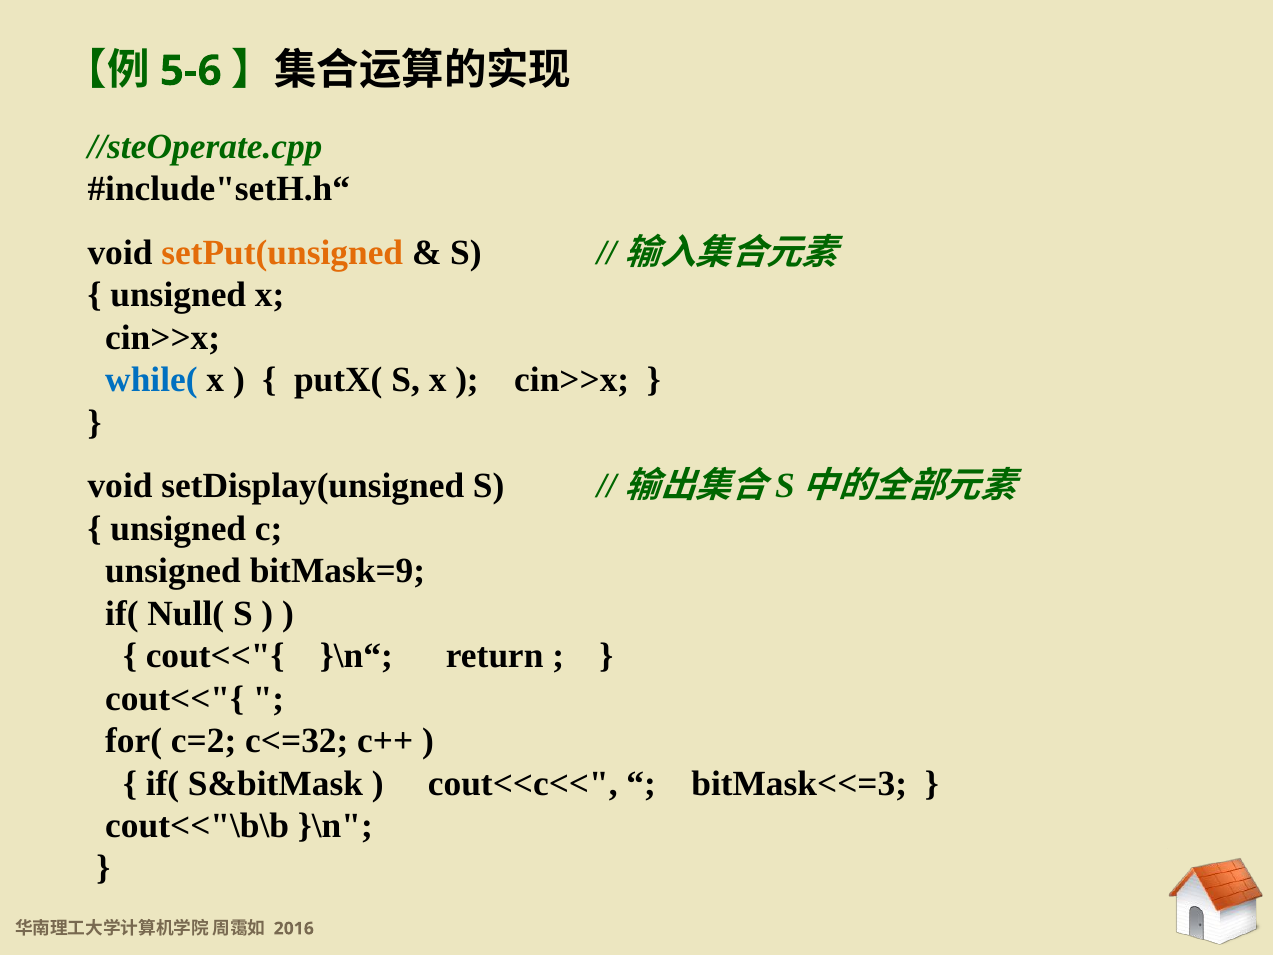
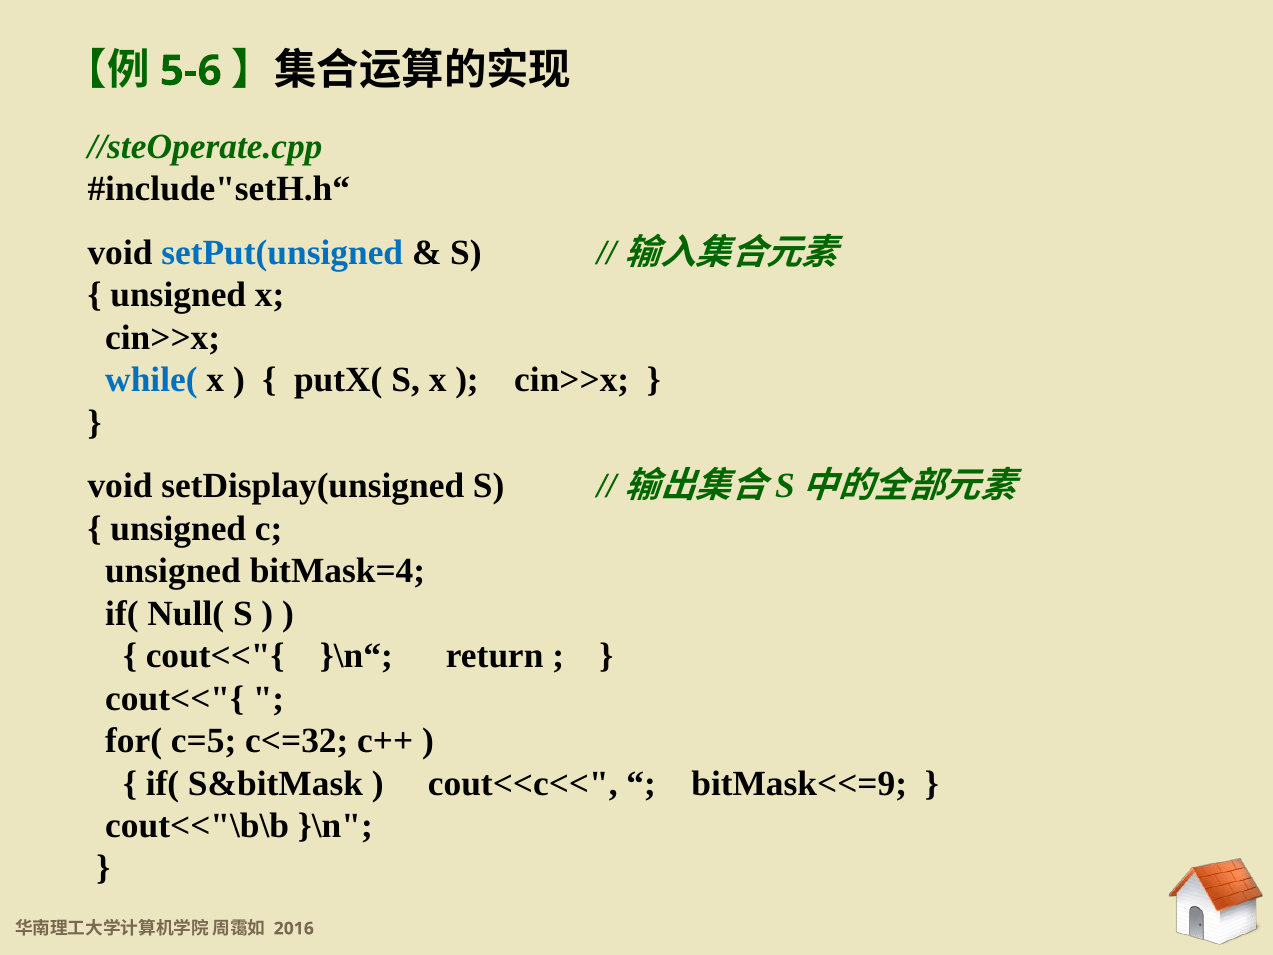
setPut(unsigned colour: orange -> blue (282, 253)
bitMask=9: bitMask=9 -> bitMask=4 (337, 571)
c=2: c=2 -> c=5 (204, 741)
bitMask<<=3: bitMask<<=3 -> bitMask<<=9 (799, 783)
